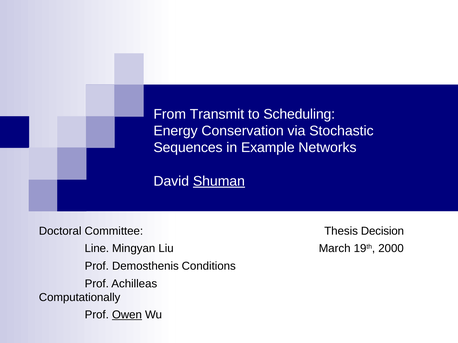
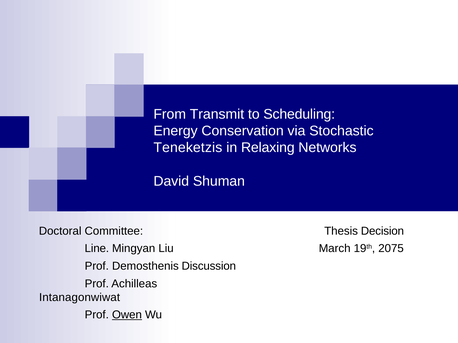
Sequences: Sequences -> Teneketzis (188, 148)
Example: Example -> Relaxing (268, 148)
Shuman underline: present -> none (219, 181)
2000: 2000 -> 2075 (391, 249)
Conditions: Conditions -> Discussion (209, 266)
Computationally: Computationally -> Intanagonwiwat (80, 298)
